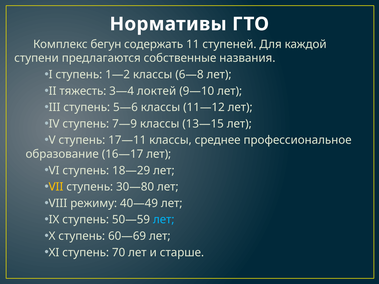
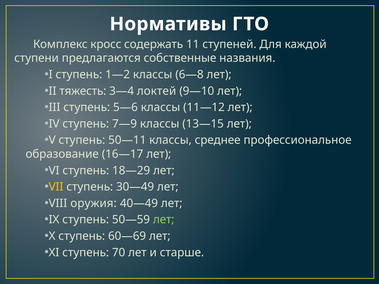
бегун: бегун -> кросс (106, 44)
17—11: 17—11 -> 50—11 (127, 140)
30—80: 30—80 -> 30—49 (135, 187)
режиму: режиму -> оружия (94, 203)
лет colour: light blue -> light green (164, 220)
